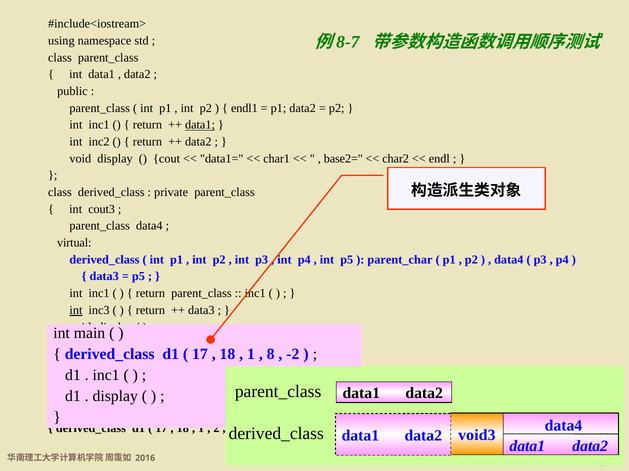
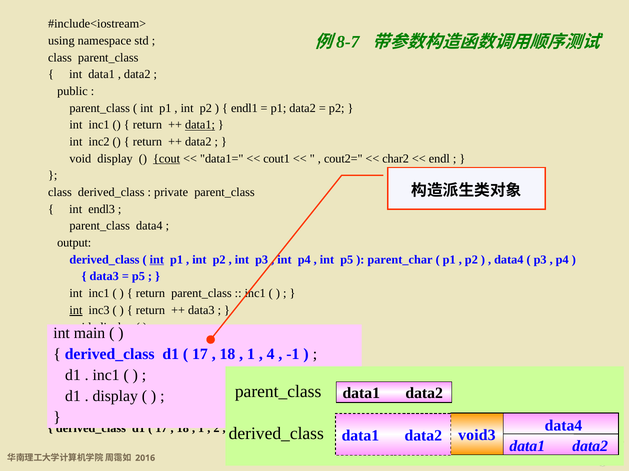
cout underline: none -> present (167, 159)
char1: char1 -> cout1 (277, 159)
base2=: base2= -> cout2= (343, 159)
cout3: cout3 -> endl3 (102, 209)
virtual: virtual -> output (74, 243)
int underline: none -> present (157, 260)
8: 8 -> 4 (271, 355)
-2: -2 -> -1 (293, 355)
